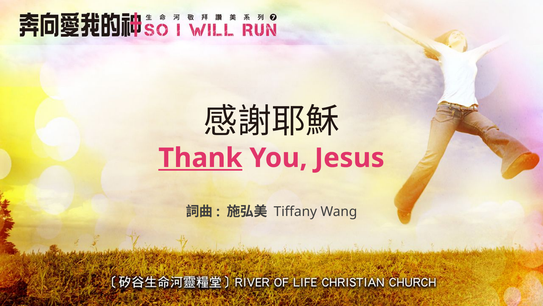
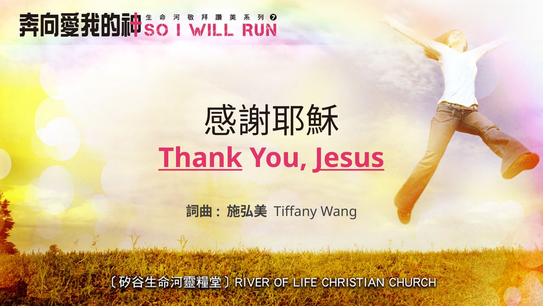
Jesus underline: none -> present (349, 158)
